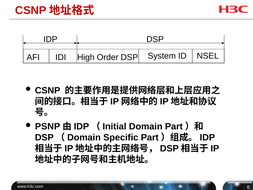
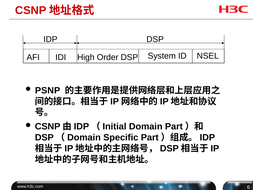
CSNP: CSNP -> PSNP (48, 90)
PSNP: PSNP -> CSNP (48, 126)
